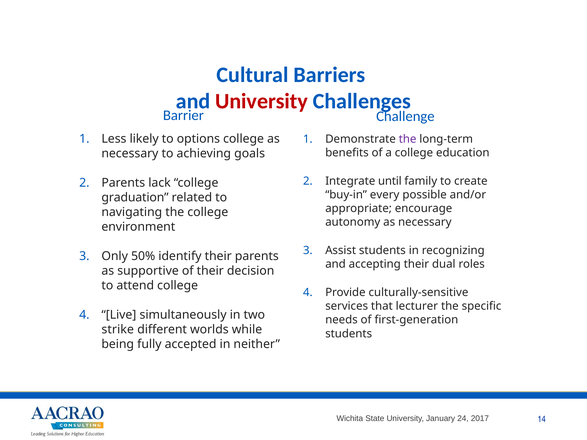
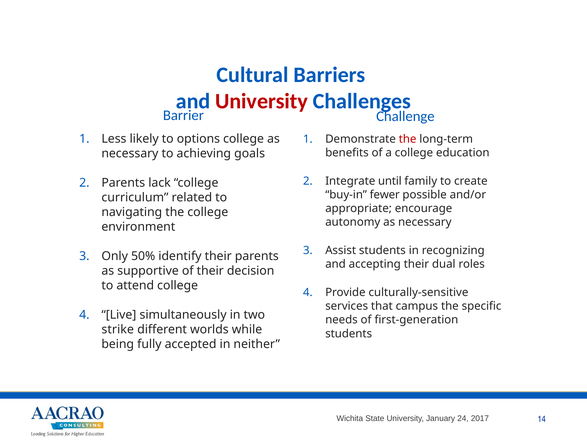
the colour: purple -> red (408, 139)
every: every -> fewer (385, 195)
graduation: graduation -> curriculum (135, 197)
lecturer: lecturer -> campus (417, 306)
